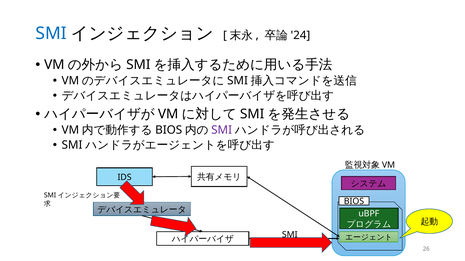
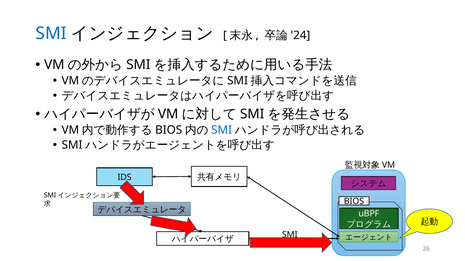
SMI colour: purple -> blue (222, 130)
